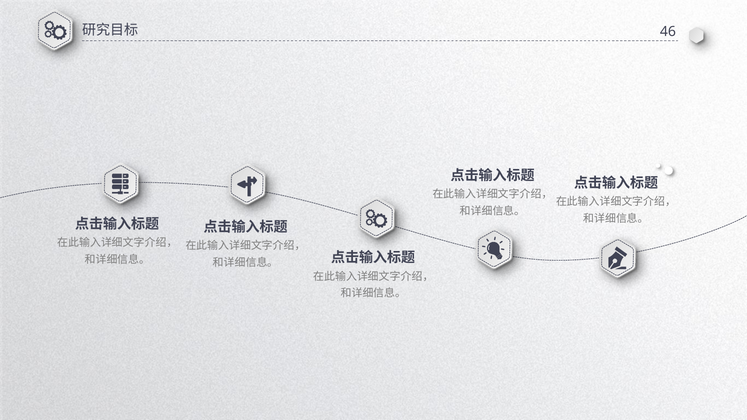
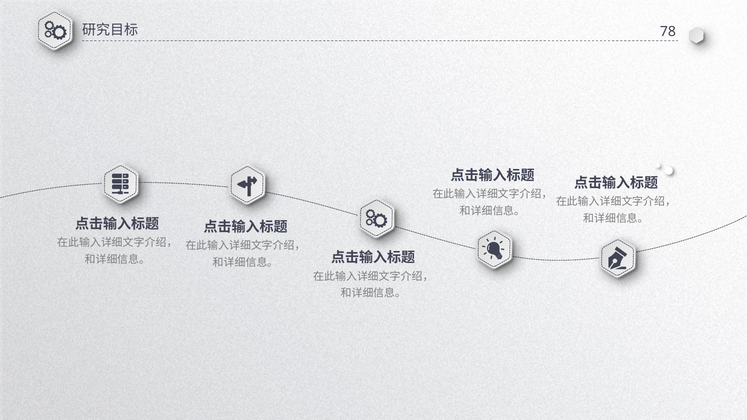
46: 46 -> 78 (668, 32)
